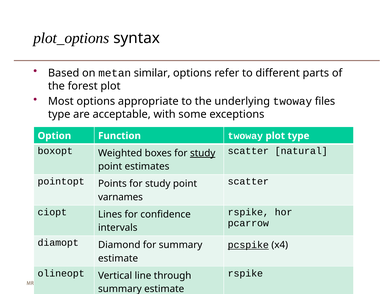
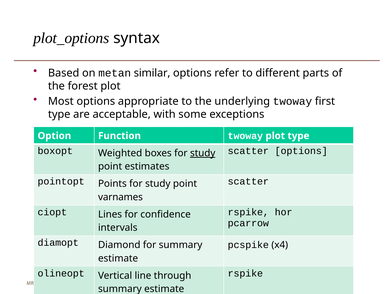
files: files -> first (325, 101)
scatter natural: natural -> options (301, 151)
pcspike underline: present -> none (248, 245)
